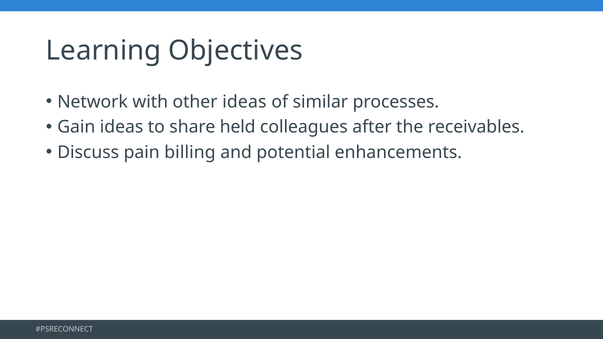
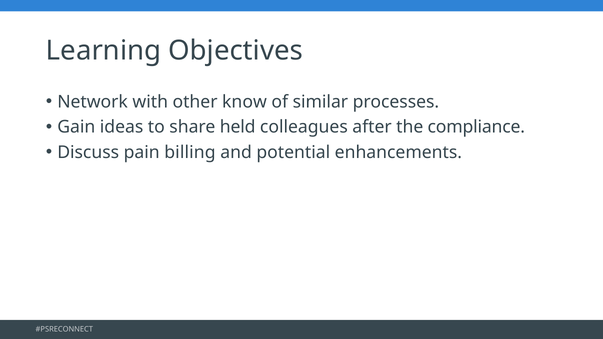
other ideas: ideas -> know (244, 102)
receivables: receivables -> compliance (476, 127)
